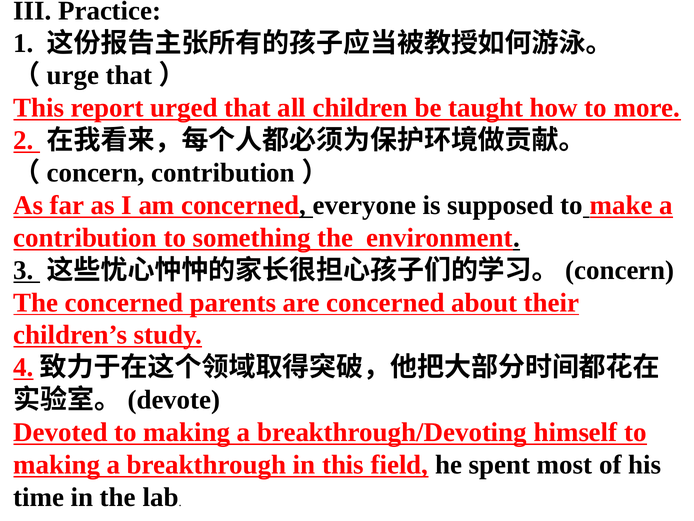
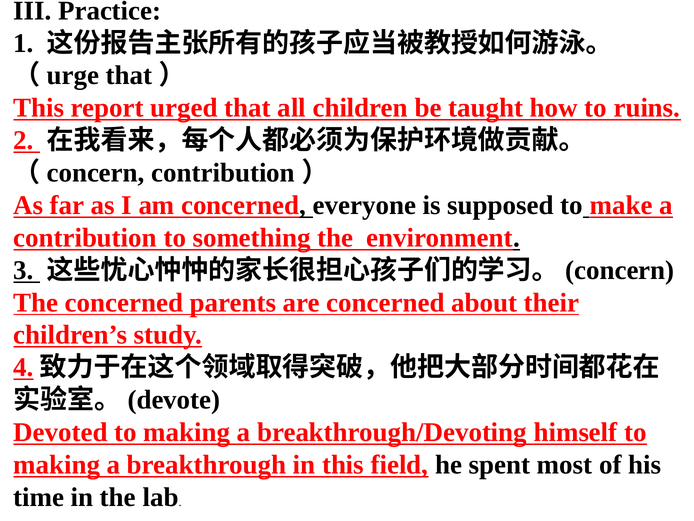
more: more -> ruins (647, 108)
